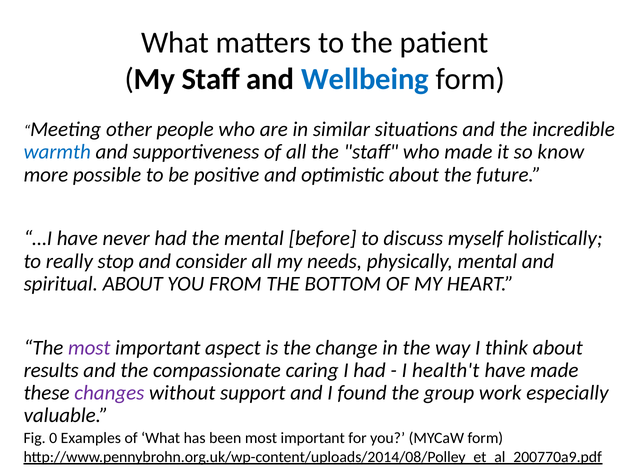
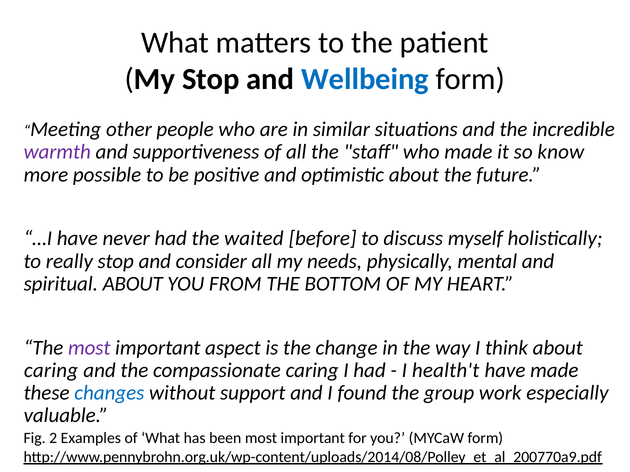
My Staff: Staff -> Stop (211, 79)
warmth colour: blue -> purple (57, 152)
the mental: mental -> waited (254, 239)
results: results -> caring (51, 371)
changes colour: purple -> blue (109, 393)
0: 0 -> 2 (53, 438)
